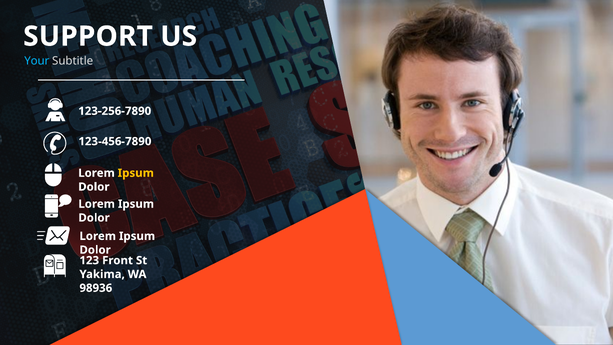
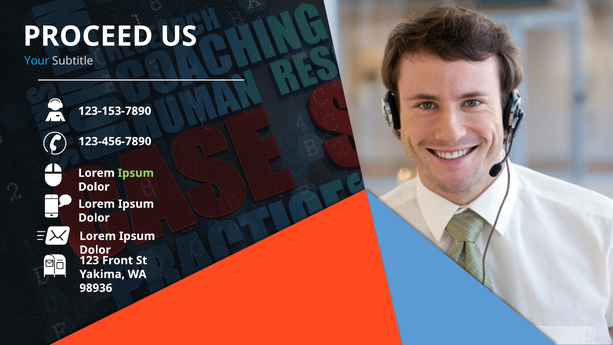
SUPPORT: SUPPORT -> PROCEED (88, 36)
123-256-7890: 123-256-7890 -> 123-153-7890 (115, 111)
Ipsum colour: yellow -> light green (136, 173)
